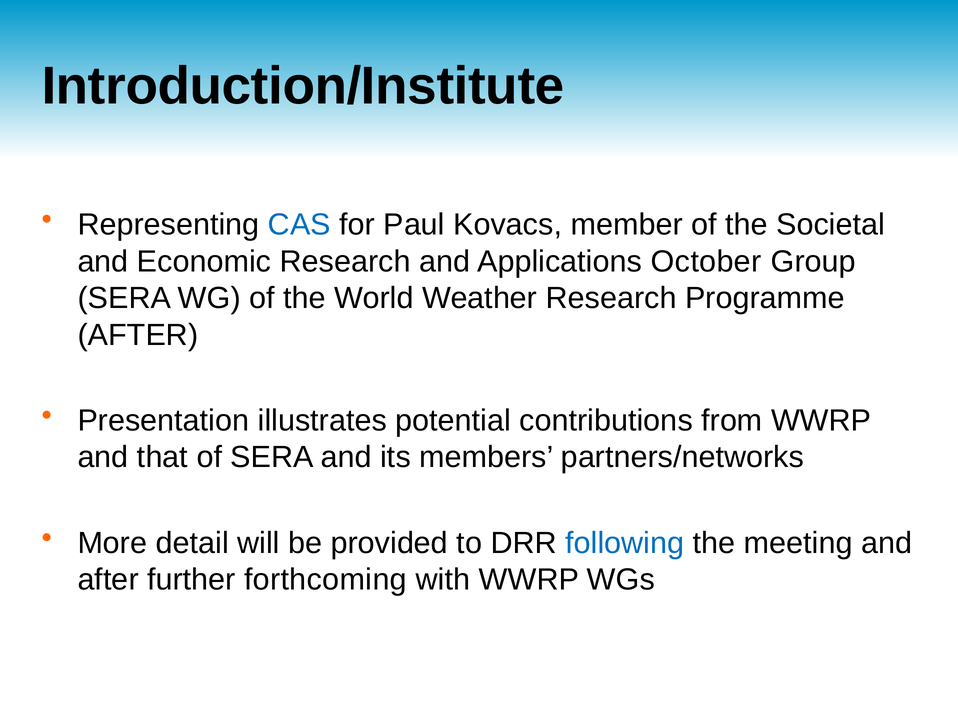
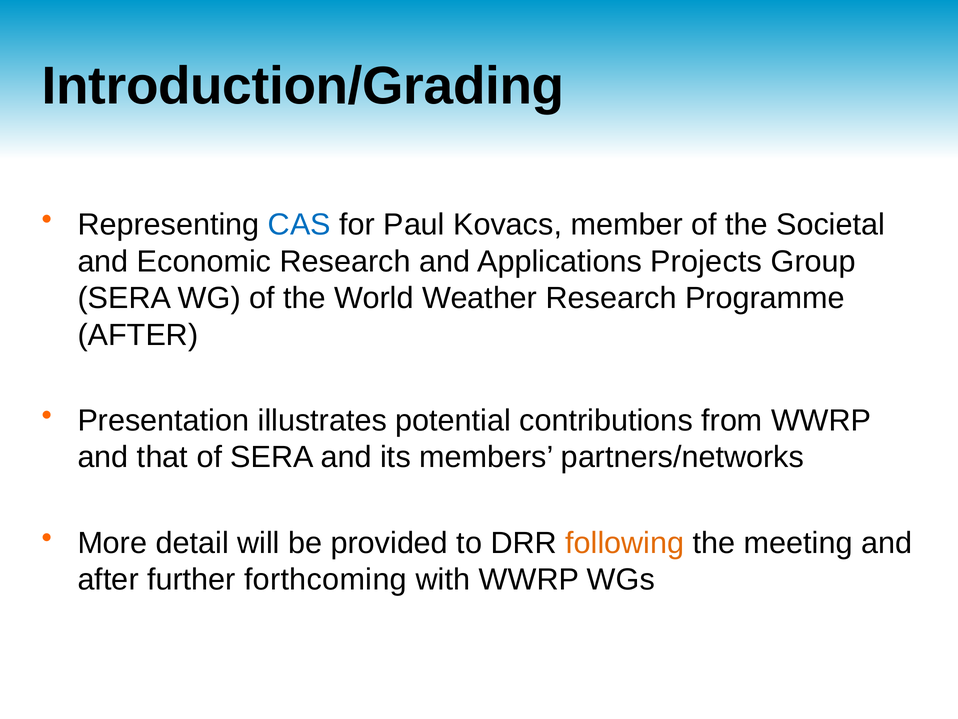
Introduction/Institute: Introduction/Institute -> Introduction/Grading (303, 86)
October: October -> Projects (706, 261)
following colour: blue -> orange (625, 543)
